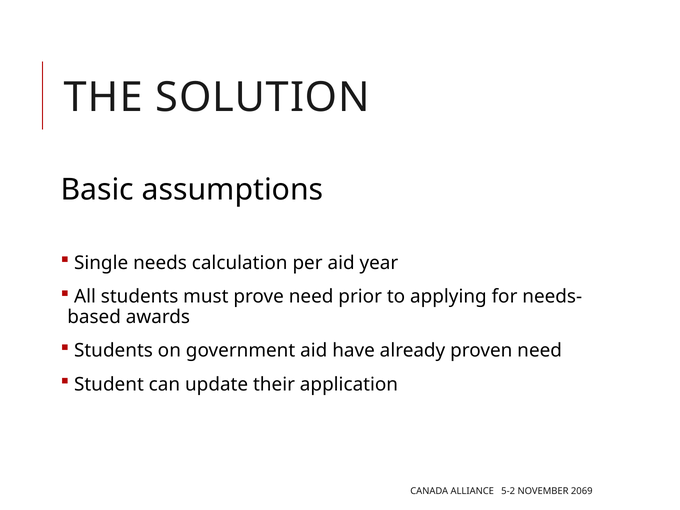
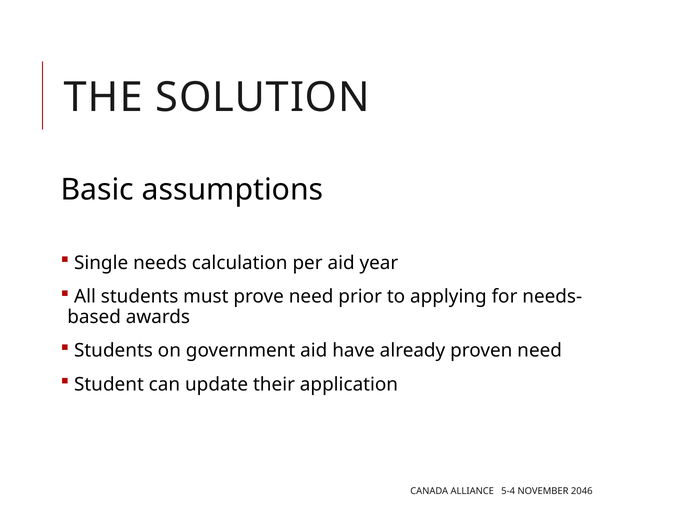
5-2: 5-2 -> 5-4 (508, 491)
2069: 2069 -> 2046 (582, 491)
